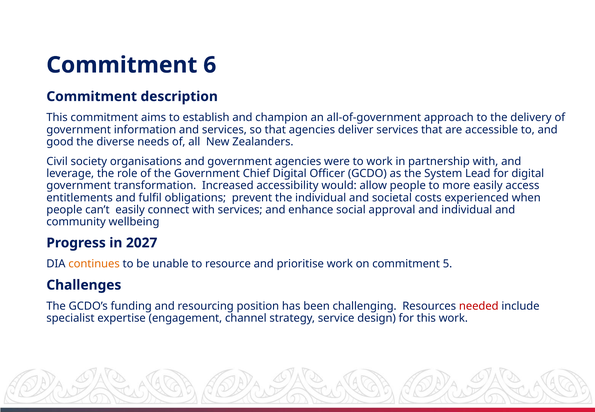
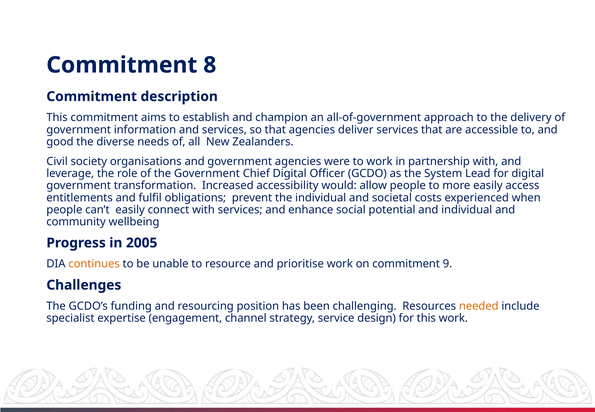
6: 6 -> 8 (210, 65)
approval: approval -> potential (392, 210)
2027: 2027 -> 2005 (142, 243)
5: 5 -> 9 (448, 264)
needed colour: red -> orange (479, 306)
